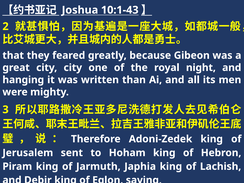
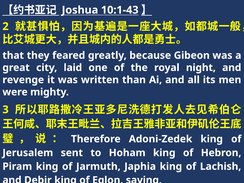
city city: city -> laid (73, 68)
hanging: hanging -> revenge (23, 80)
